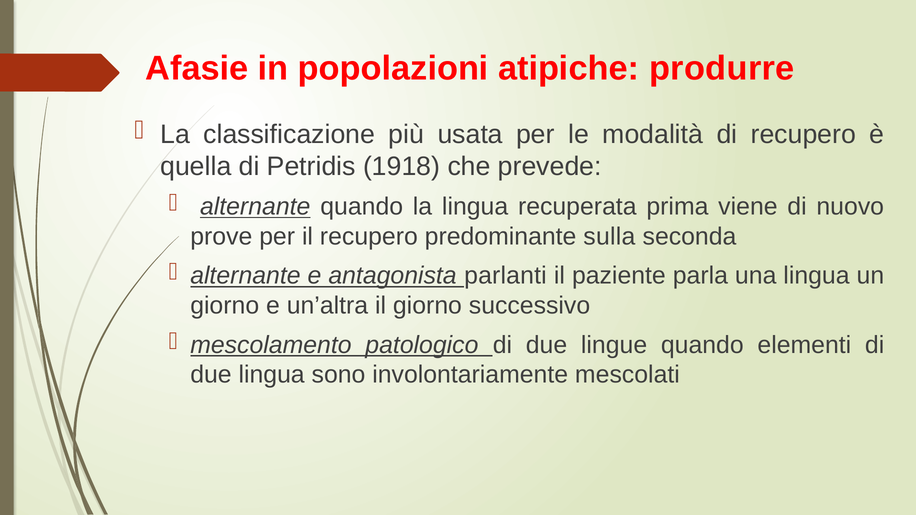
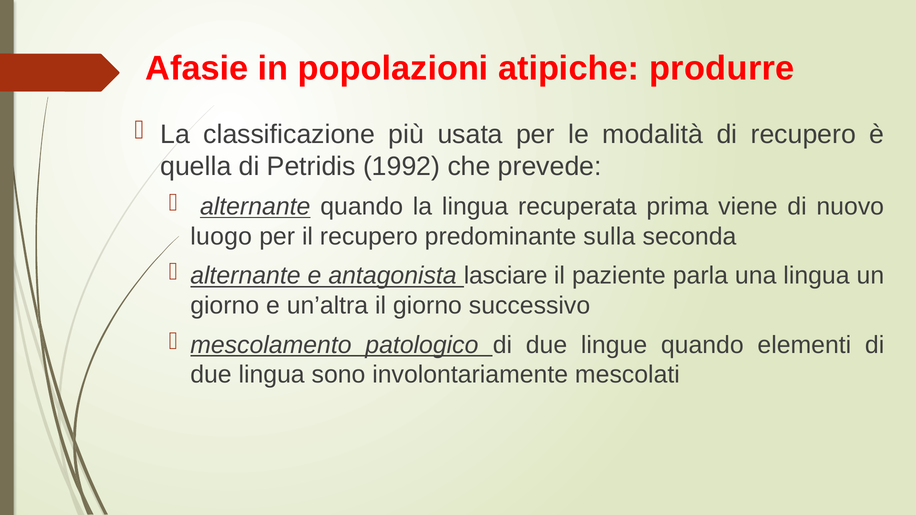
1918: 1918 -> 1992 (402, 166)
prove: prove -> luogo (221, 237)
parlanti: parlanti -> lasciare (506, 276)
